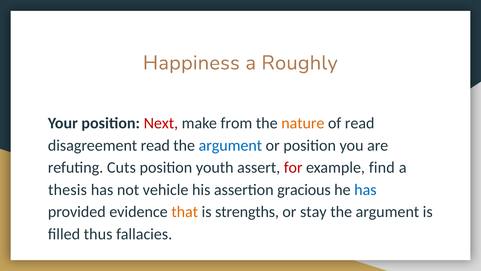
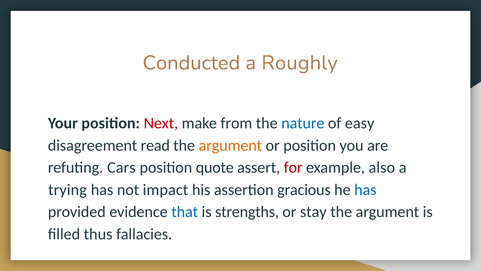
Happiness: Happiness -> Conducted (191, 63)
nature colour: orange -> blue (303, 123)
of read: read -> easy (360, 123)
argument colour: blue -> orange (230, 145)
Cuts: Cuts -> Cars (121, 167)
youth: youth -> quote (215, 167)
find: find -> also (382, 167)
thesis: thesis -> trying (68, 190)
vehicle: vehicle -> impact (165, 190)
that colour: orange -> blue (185, 212)
